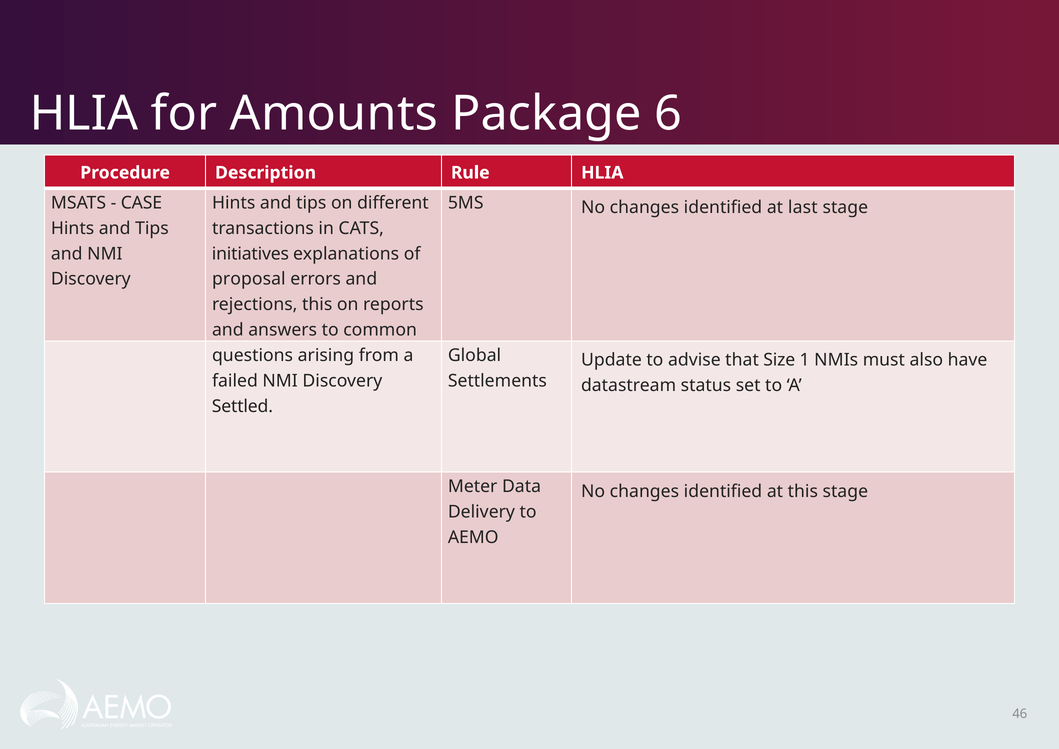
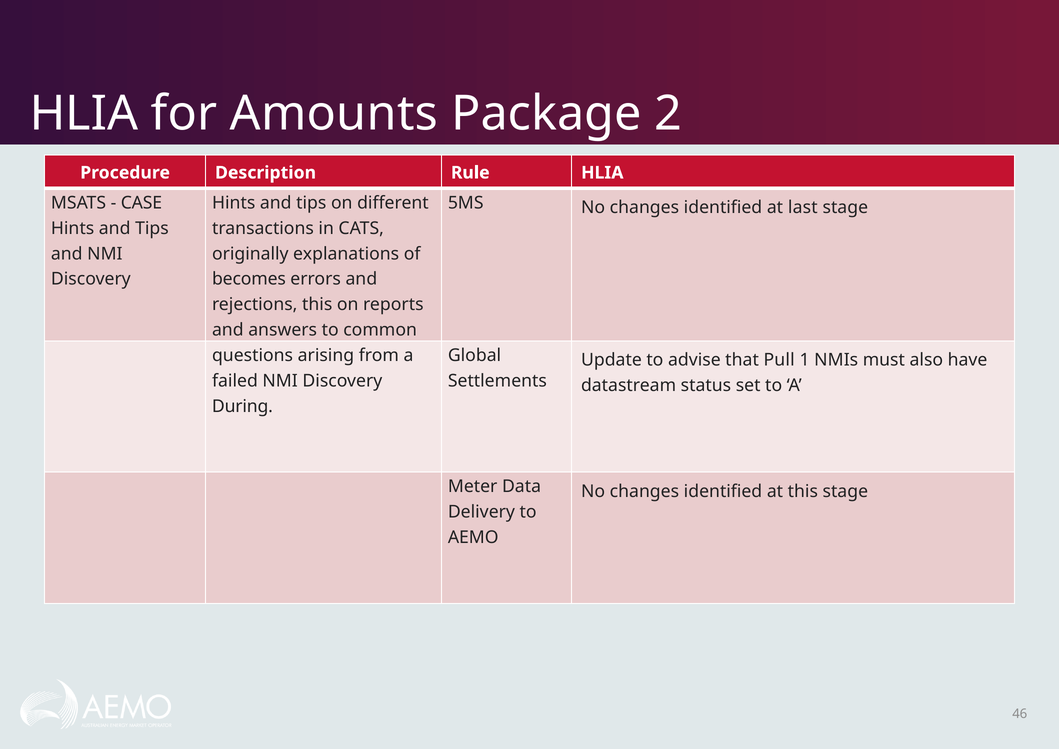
6: 6 -> 2 (668, 114)
initiatives: initiatives -> originally (250, 254)
proposal: proposal -> becomes (249, 279)
Size: Size -> Pull (779, 360)
Settled: Settled -> During (242, 406)
